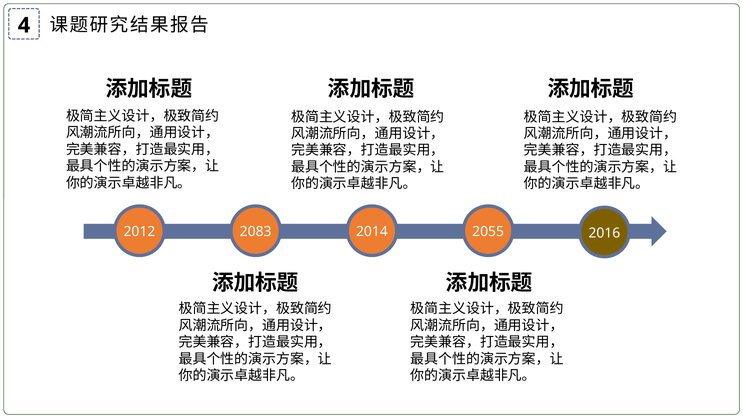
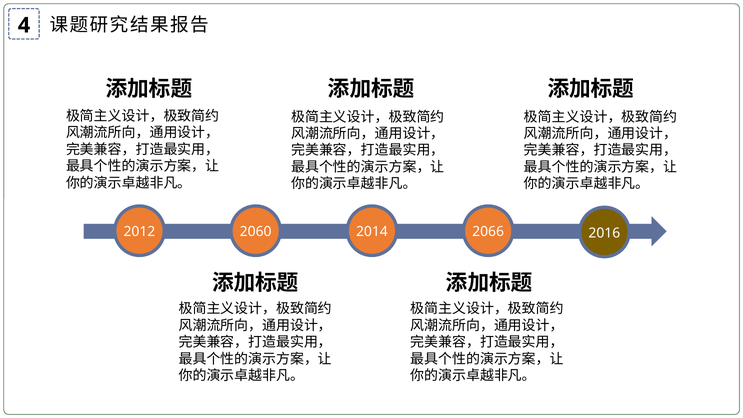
2083: 2083 -> 2060 (256, 232)
2055: 2055 -> 2066 (488, 232)
